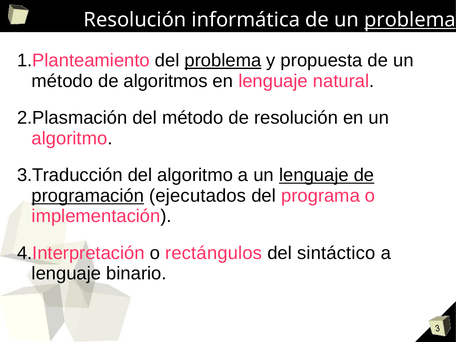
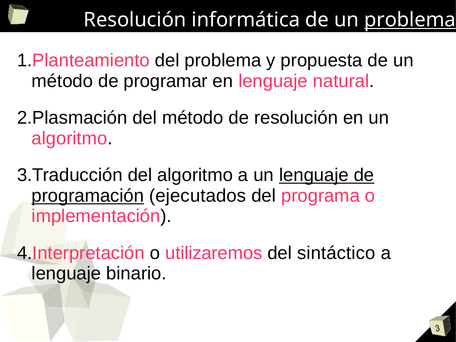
problema underline: present -> none (223, 60)
algoritmos: algoritmos -> programar (166, 81)
rectángulos: rectángulos -> utilizaremos (214, 253)
